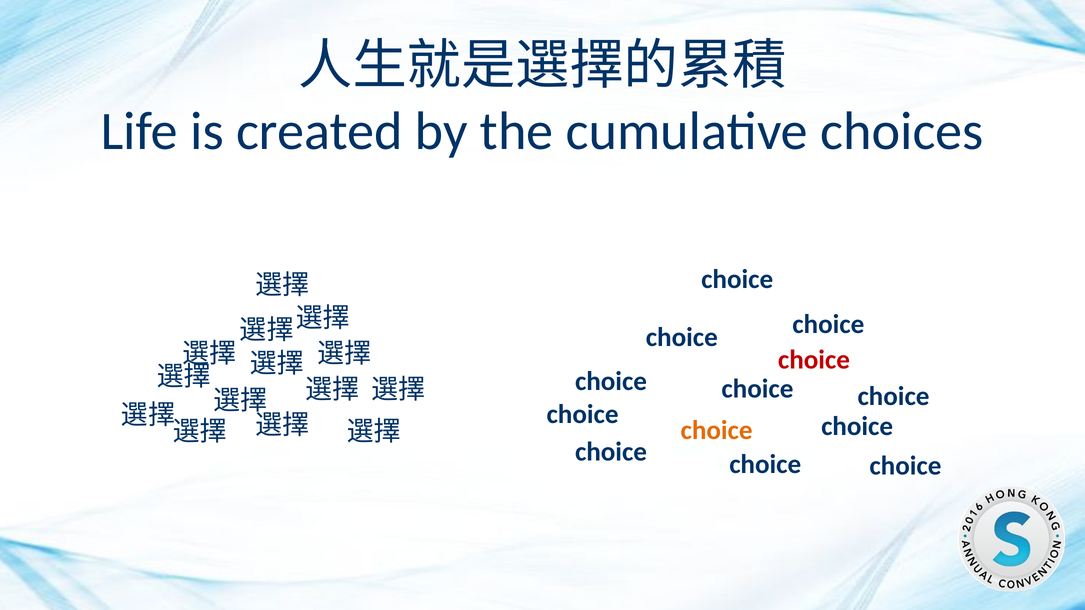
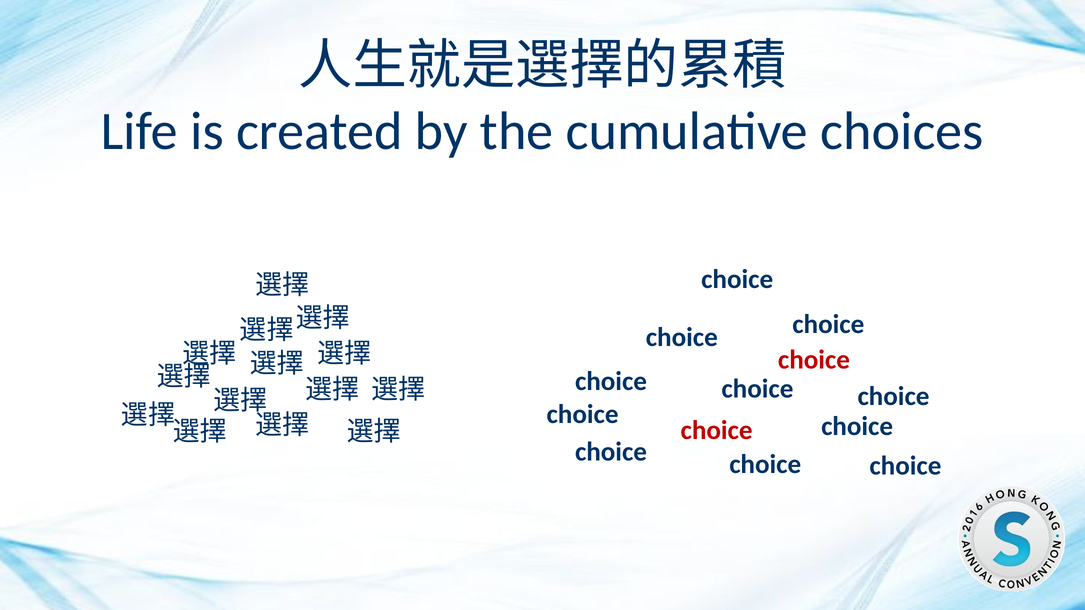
choice colour: orange -> red (717, 430)
